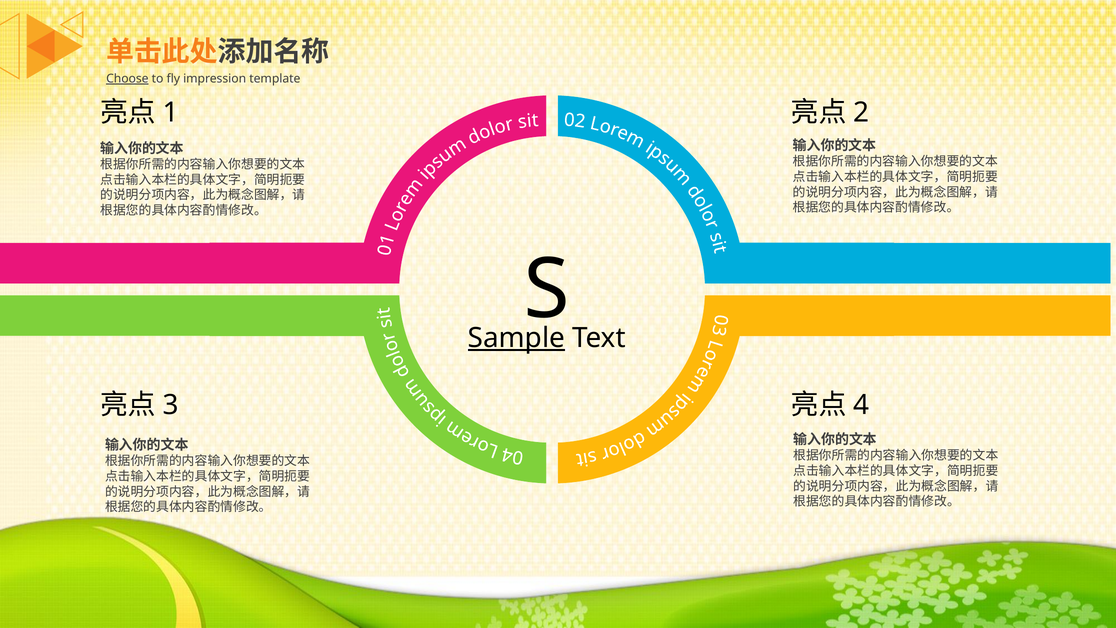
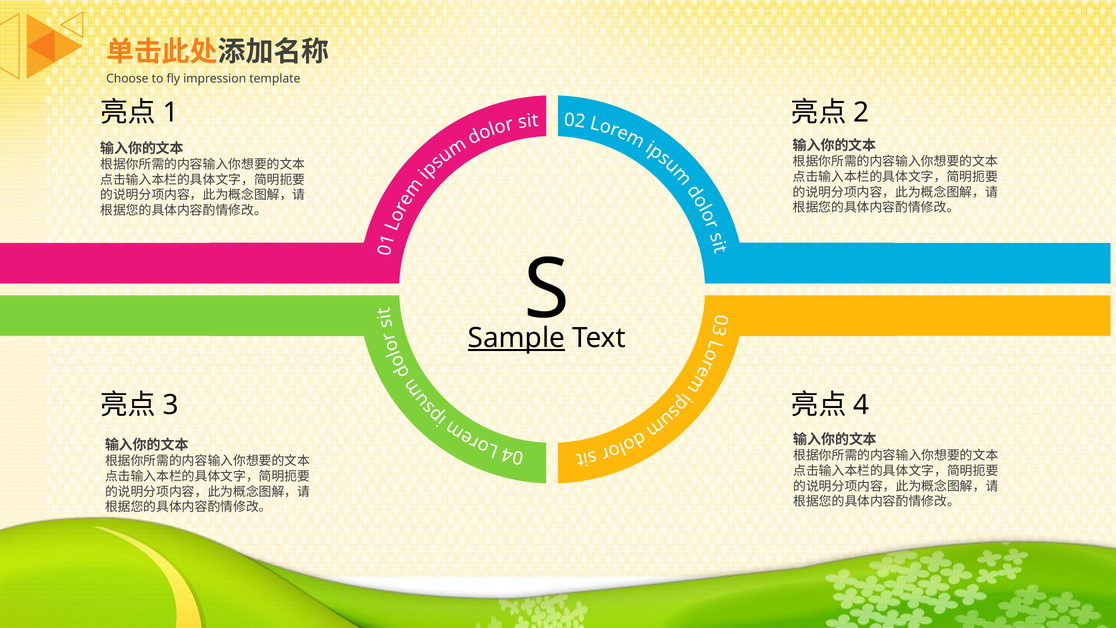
Choose underline: present -> none (127, 79)
